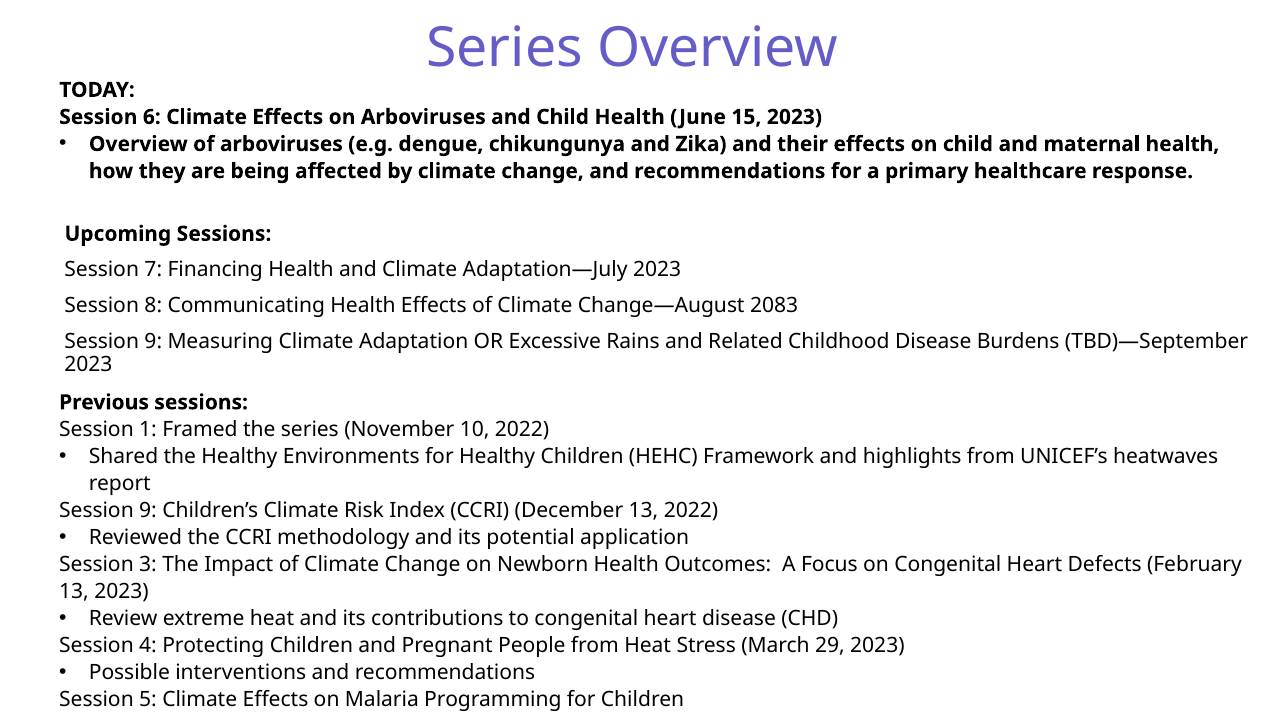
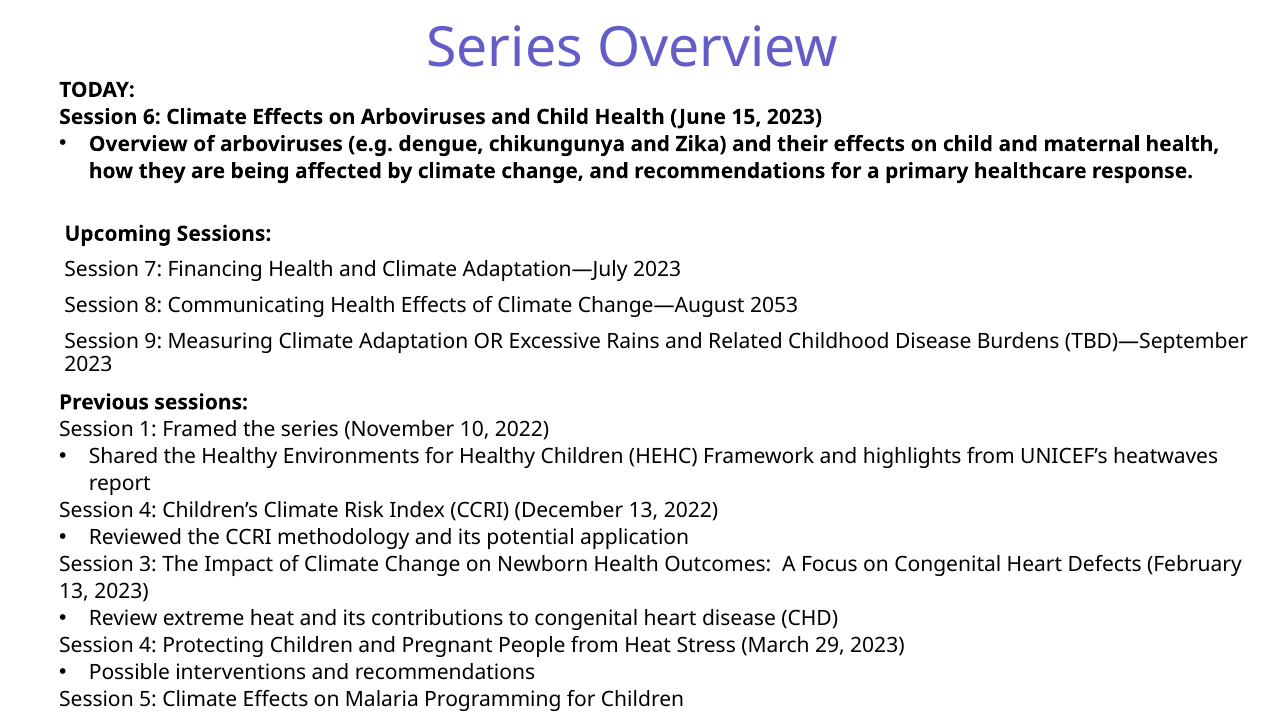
2083: 2083 -> 2053 (774, 306)
9: 9 -> 4 (148, 510)
